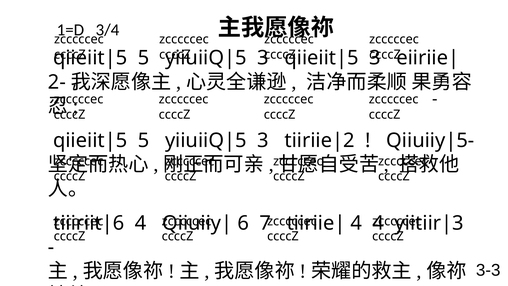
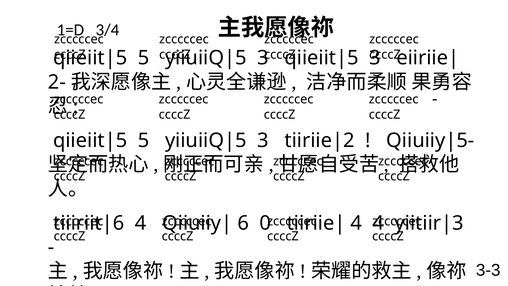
7: 7 -> 0 (265, 223)
